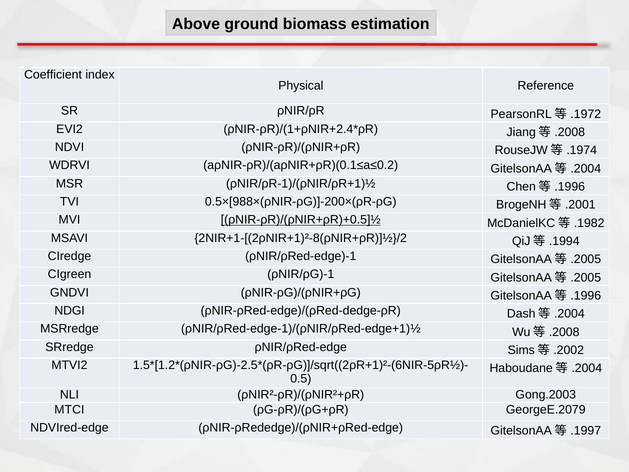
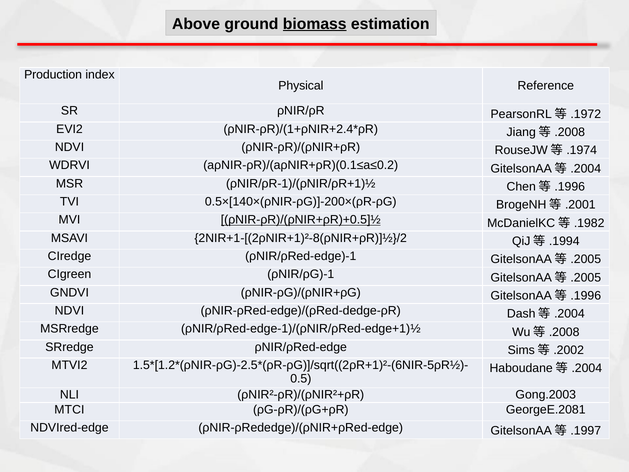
biomass underline: none -> present (315, 24)
Coefficient: Coefficient -> Production (53, 75)
0.5×[988×(ρNIR-ρG)]-200×(ρR-ρG: 0.5×[988×(ρNIR-ρG)]-200×(ρR-ρG -> 0.5×[140×(ρNIR-ρG)]-200×(ρR-ρG (301, 202)
NDGI: NDGI -> NDVI (69, 311)
GeorgeE.2079: GeorgeE.2079 -> GeorgeE.2081 (546, 409)
